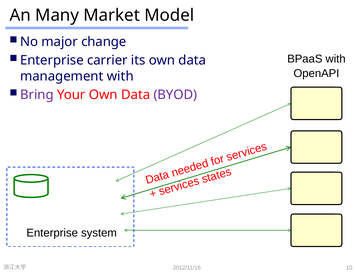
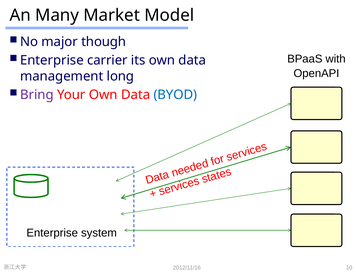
change: change -> though (104, 42)
management with: with -> long (120, 76)
BYOD colour: purple -> blue (175, 94)
